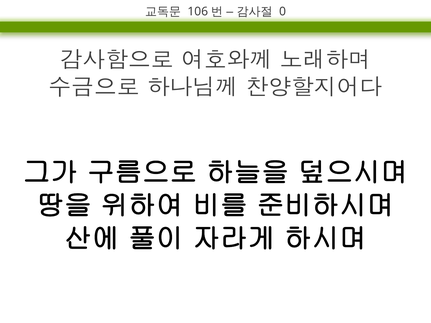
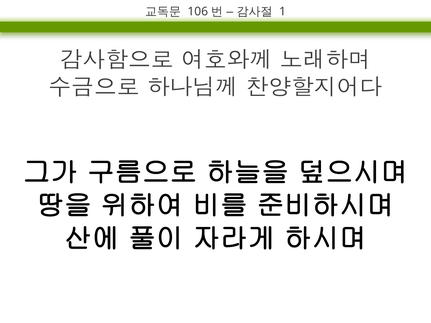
0: 0 -> 1 (283, 12)
